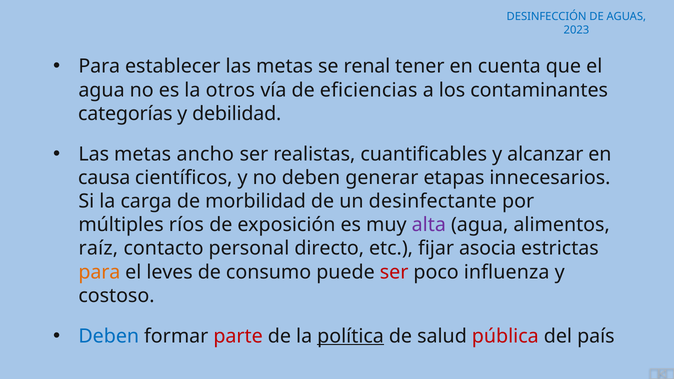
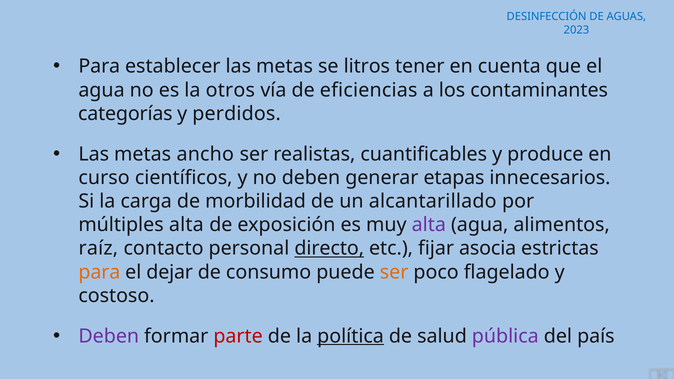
renal: renal -> litros (367, 67)
debilidad: debilidad -> perdidos (237, 114)
alcanzar: alcanzar -> produce (545, 154)
causa: causa -> curso (104, 178)
desinfectante: desinfectante -> alcantarillado (433, 201)
múltiples ríos: ríos -> alta (186, 225)
directo underline: none -> present (329, 249)
leves: leves -> dejar (170, 272)
ser colour: red -> orange (394, 272)
influenza: influenza -> flagelado (507, 272)
Deben colour: blue -> purple (109, 336)
pública colour: red -> purple (505, 336)
